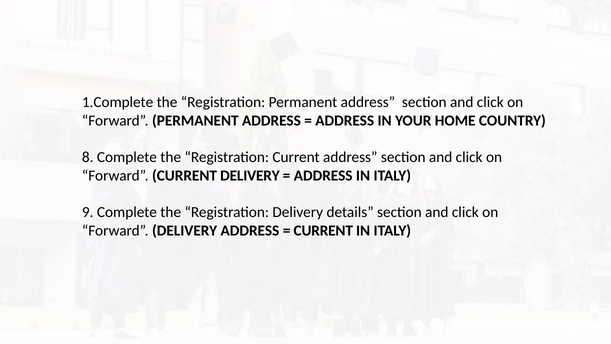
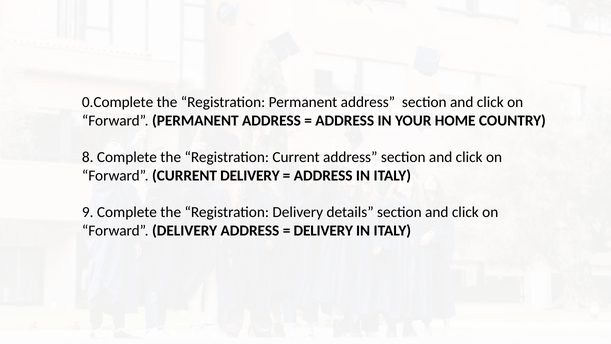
1.Complete: 1.Complete -> 0.Complete (118, 102)
CURRENT: CURRENT -> DELIVERY (323, 230)
